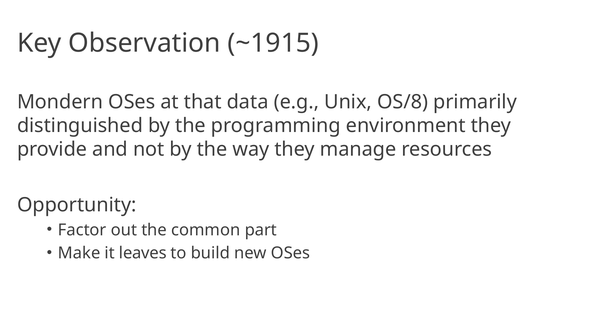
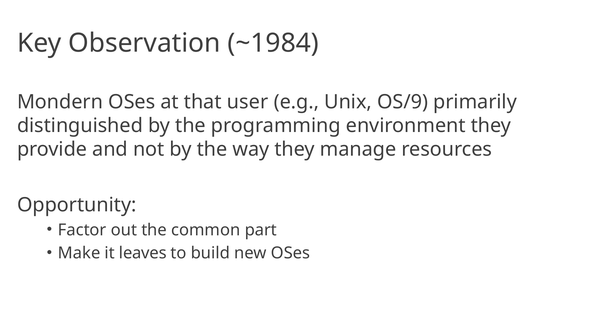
~1915: ~1915 -> ~1984 (273, 43)
data: data -> user (248, 102)
OS/8: OS/8 -> OS/9 (403, 102)
